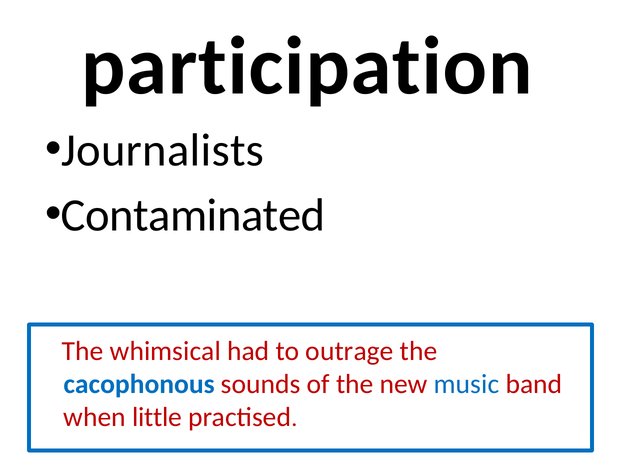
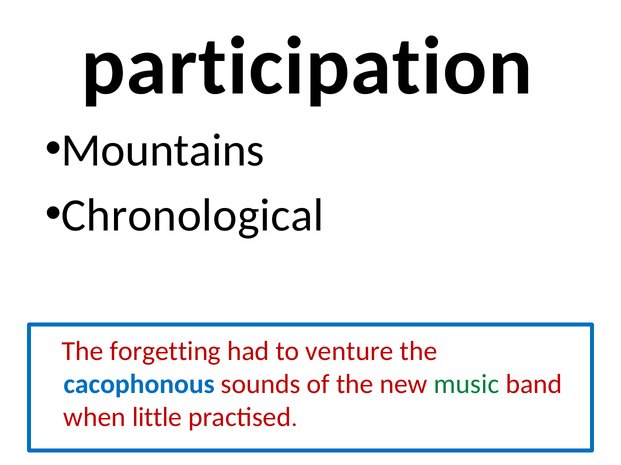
Journalists: Journalists -> Mountains (163, 151)
Contaminated: Contaminated -> Chronological (193, 216)
whimsical: whimsical -> forgetting (165, 352)
outrage: outrage -> venture (350, 352)
music colour: blue -> green (467, 385)
